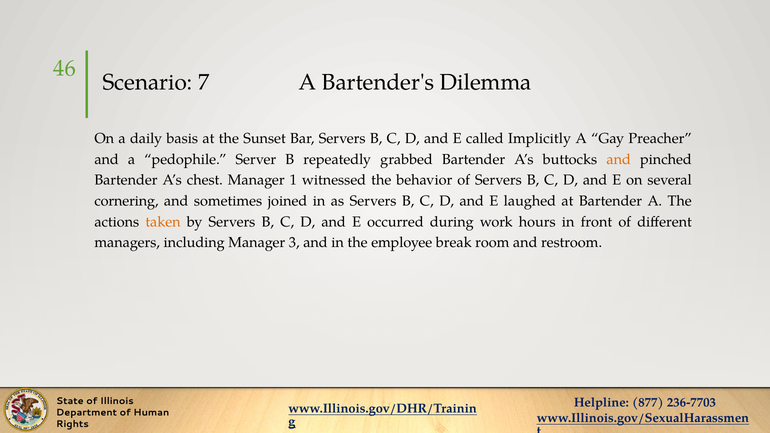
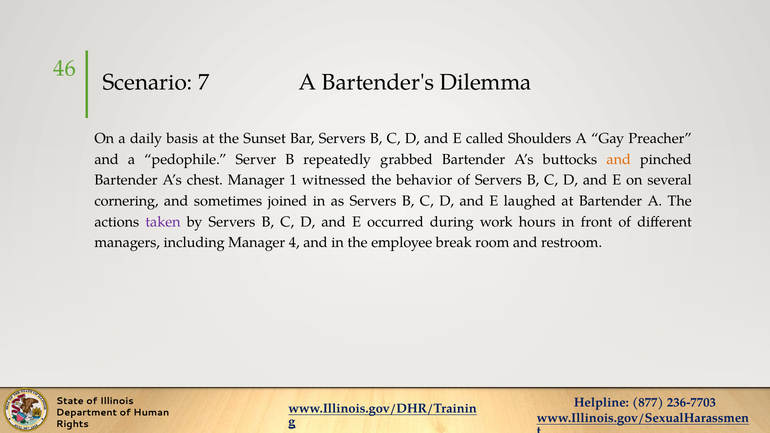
Implicitly: Implicitly -> Shoulders (540, 139)
taken colour: orange -> purple (163, 222)
3: 3 -> 4 (294, 243)
